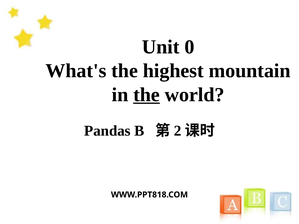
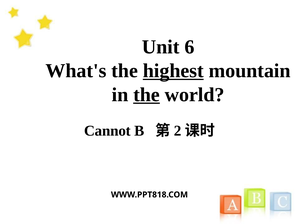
0: 0 -> 6 (189, 47)
highest underline: none -> present (173, 71)
Pandas: Pandas -> Cannot (107, 131)
